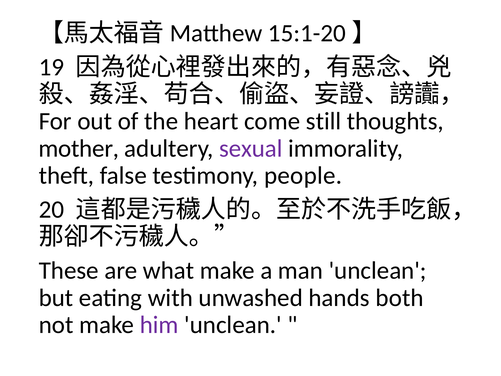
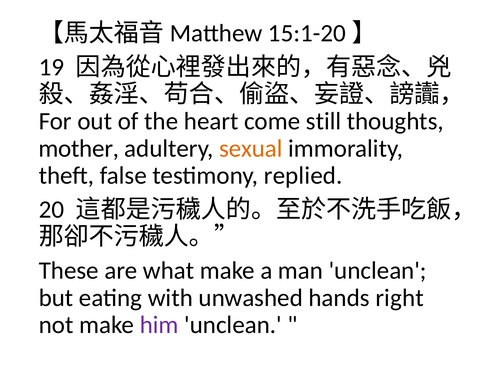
sexual colour: purple -> orange (251, 148)
people: people -> replied (303, 175)
both: both -> right (400, 298)
